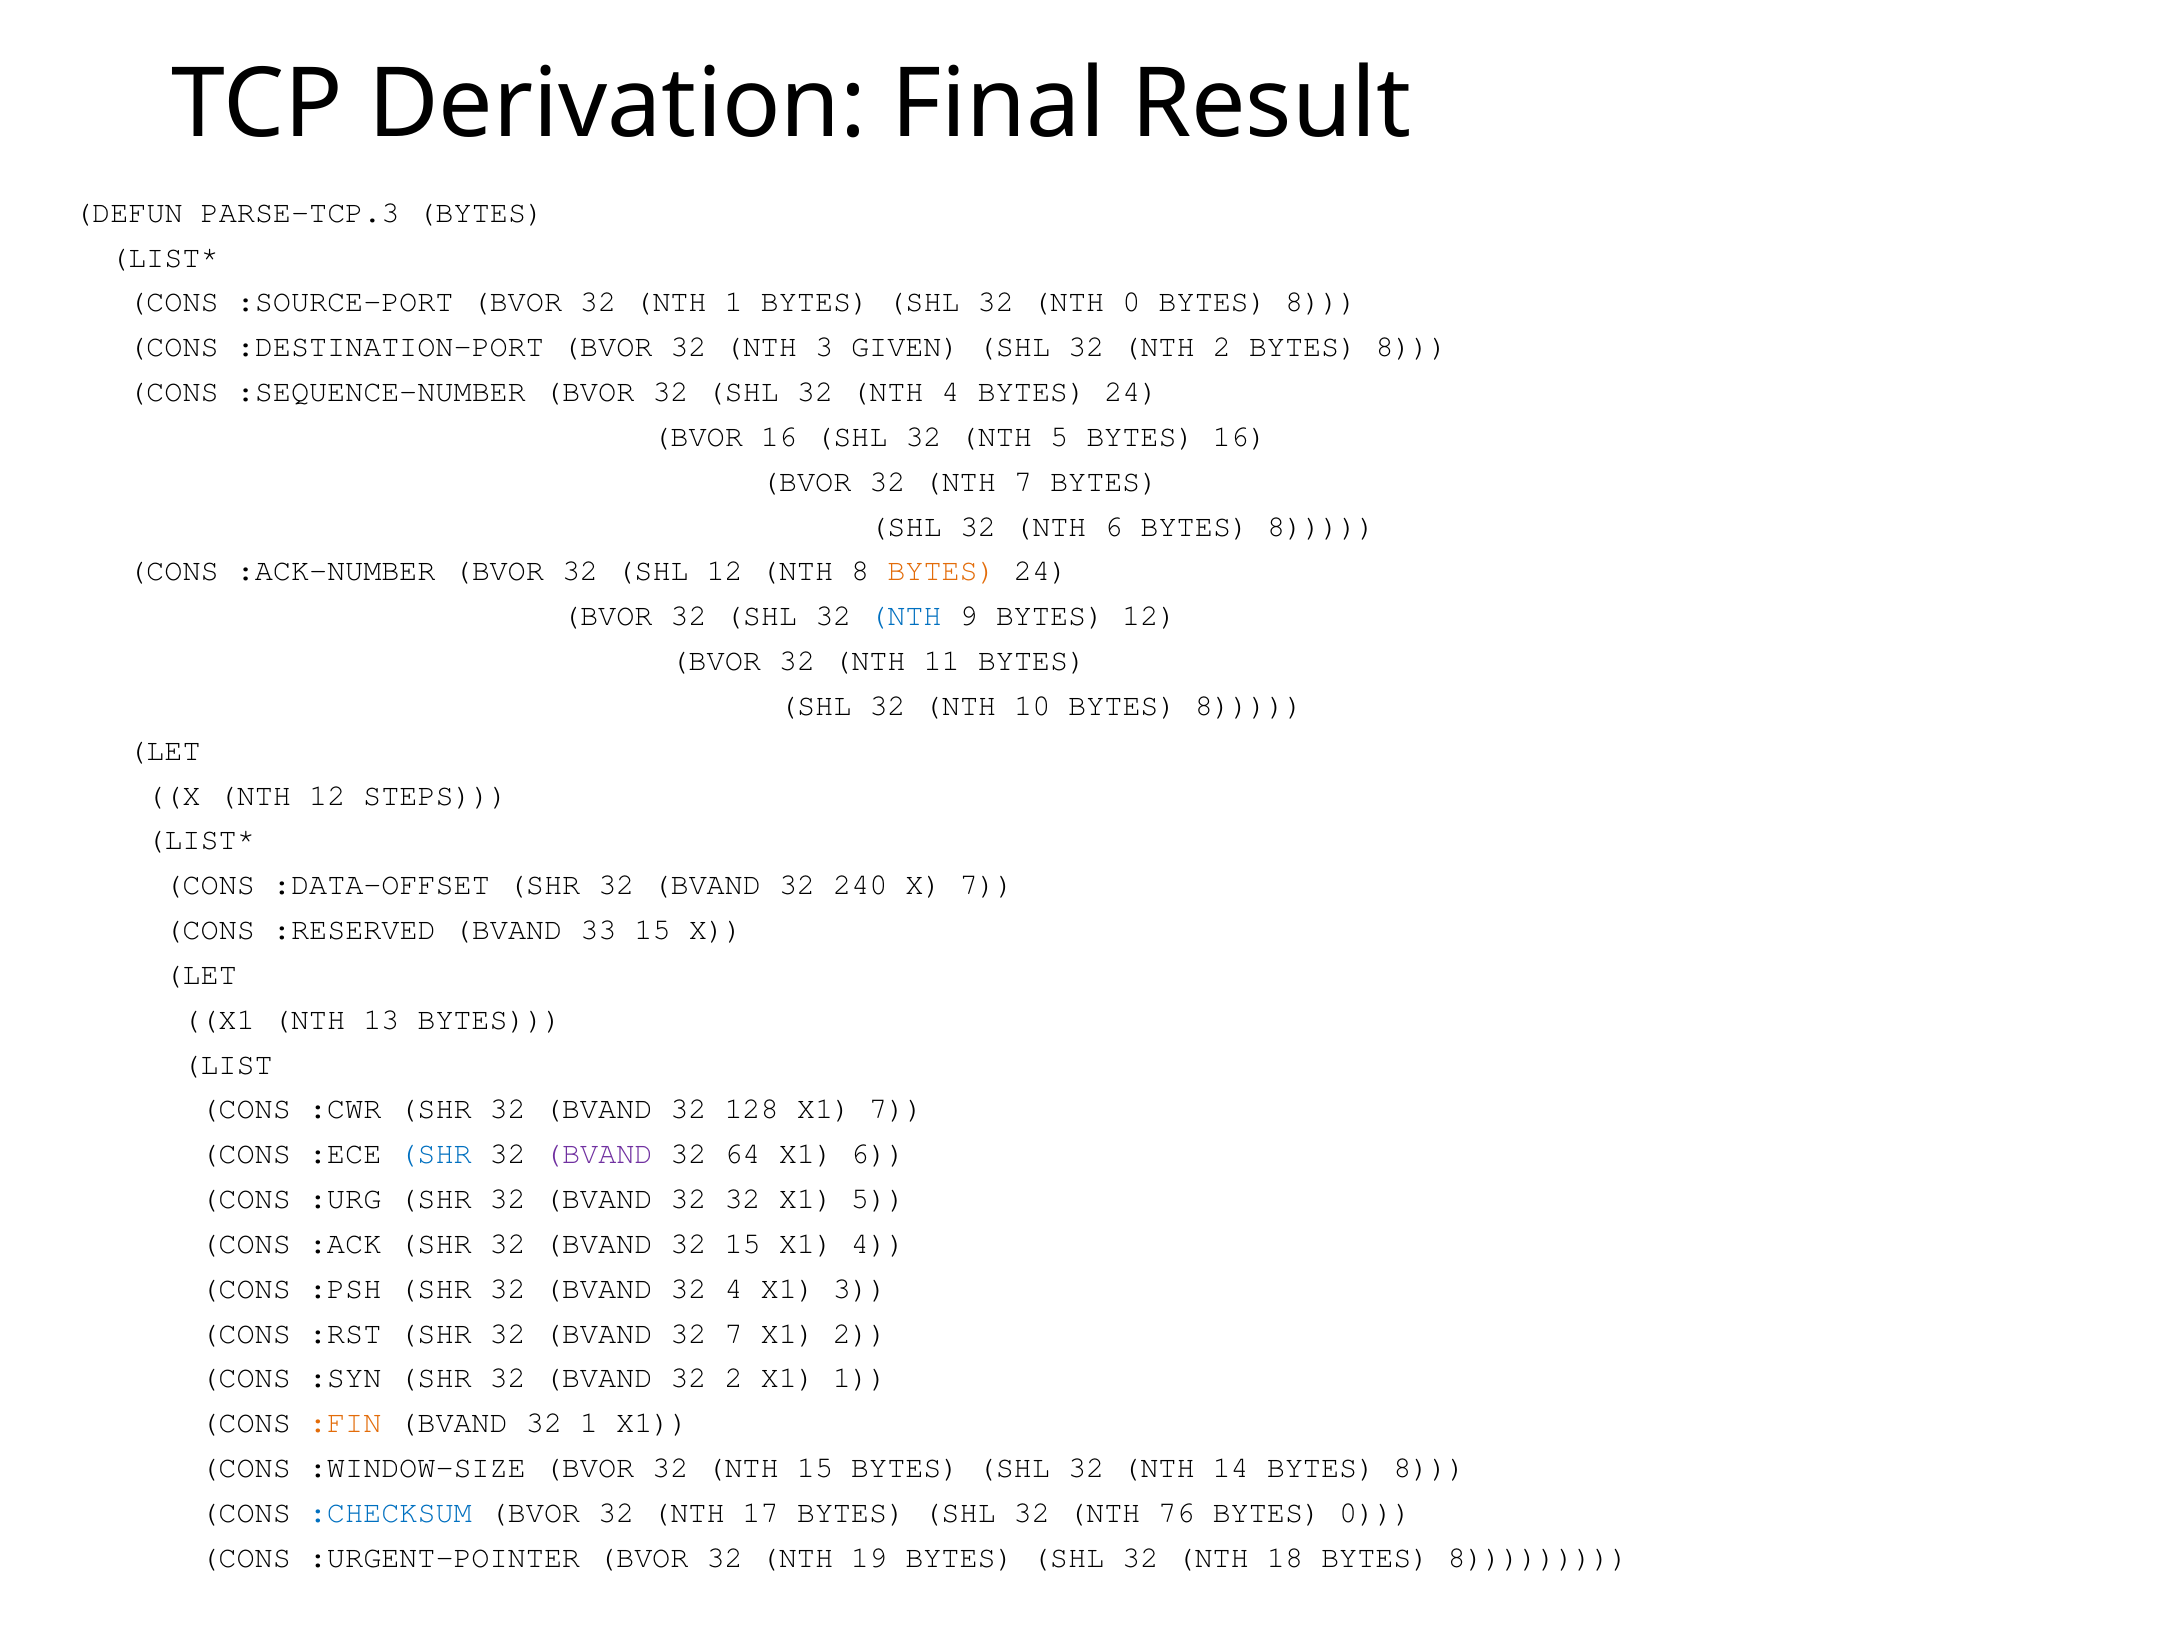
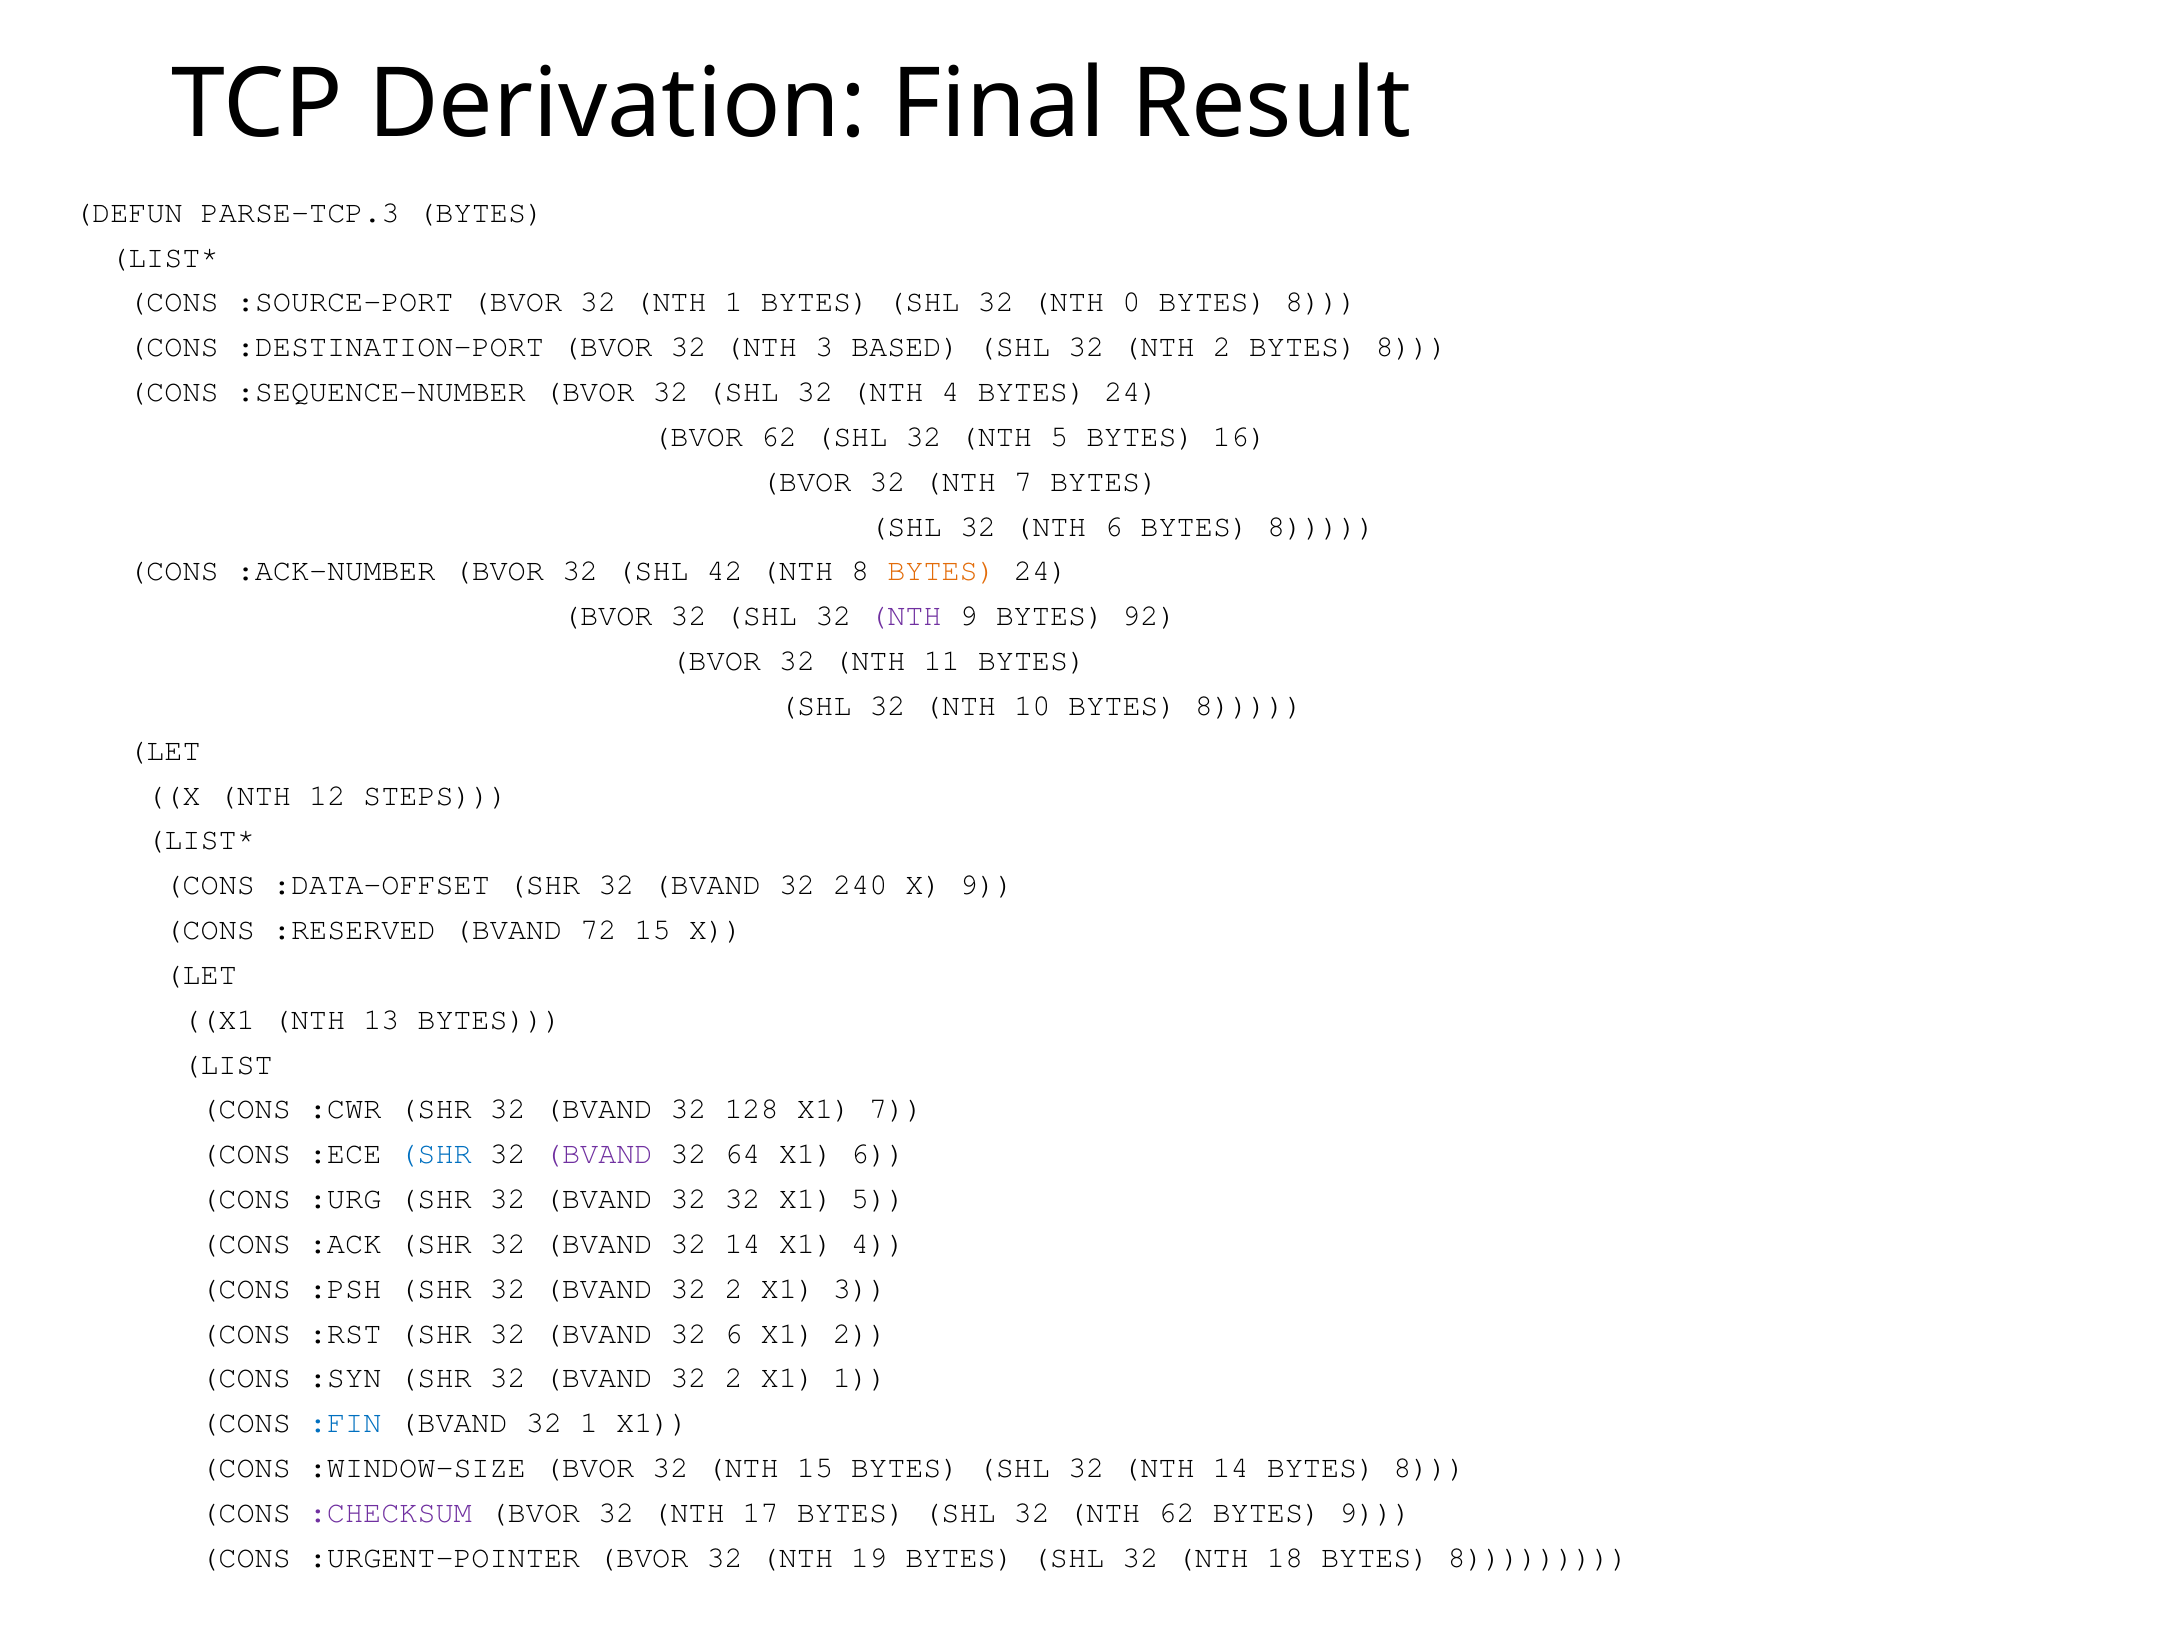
GIVEN: GIVEN -> BASED (905, 347)
BVOR 16: 16 -> 62 (779, 437)
SHL 12: 12 -> 42 (725, 571)
NTH colour: blue -> purple (905, 616)
BYTES 12: 12 -> 92 (1149, 616)
X 7: 7 -> 9 (987, 885)
33: 33 -> 72 (598, 930)
32 15: 15 -> 14 (743, 1244)
4: 4 -> 2 (734, 1289)
32 7: 7 -> 6 (734, 1333)
:FIN colour: orange -> blue (345, 1423)
:CHECKSUM colour: blue -> purple (390, 1513)
NTH 76: 76 -> 62 (1177, 1513)
BYTES 0: 0 -> 9 (1375, 1513)
